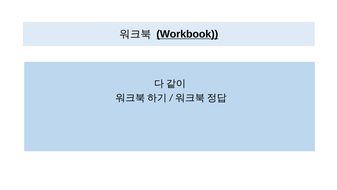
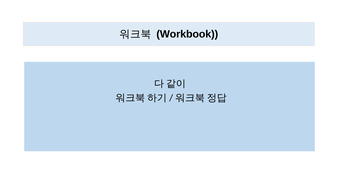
Workbook underline: present -> none (187, 34)
